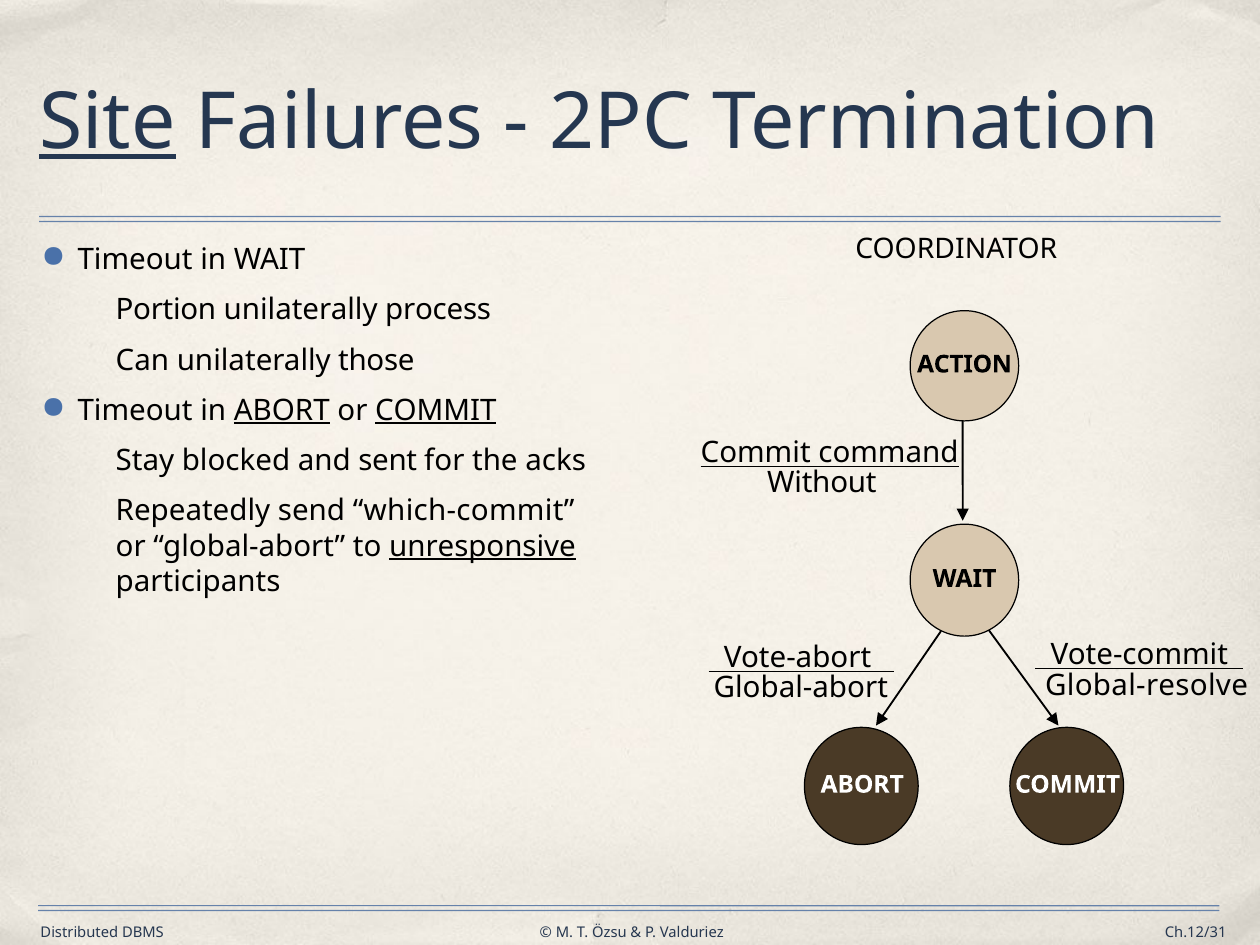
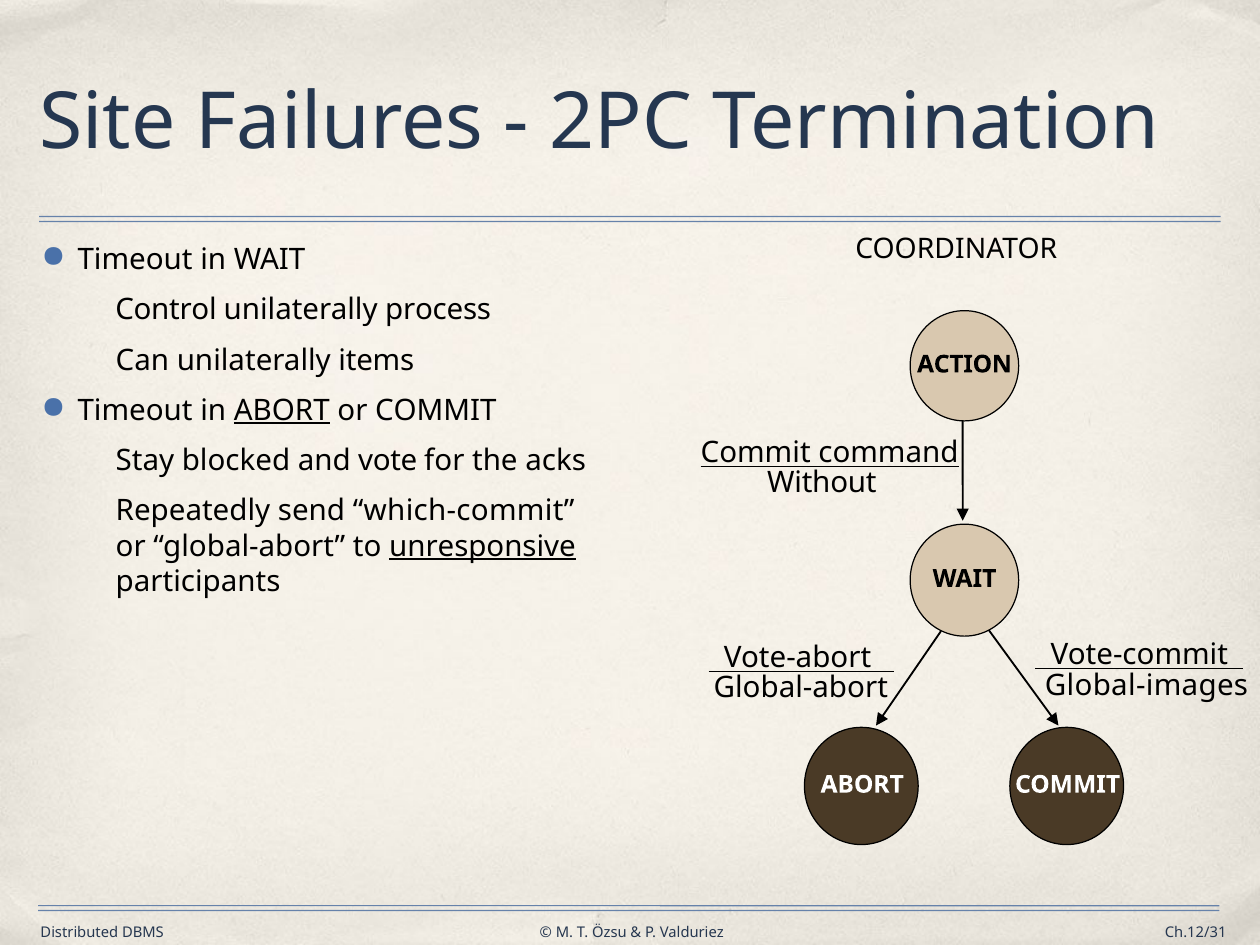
Site underline: present -> none (107, 123)
Portion: Portion -> Control (166, 310)
those: those -> items (376, 360)
COMMIT underline: present -> none (436, 411)
sent: sent -> vote (388, 461)
Global-resolve: Global-resolve -> Global-images (1147, 686)
